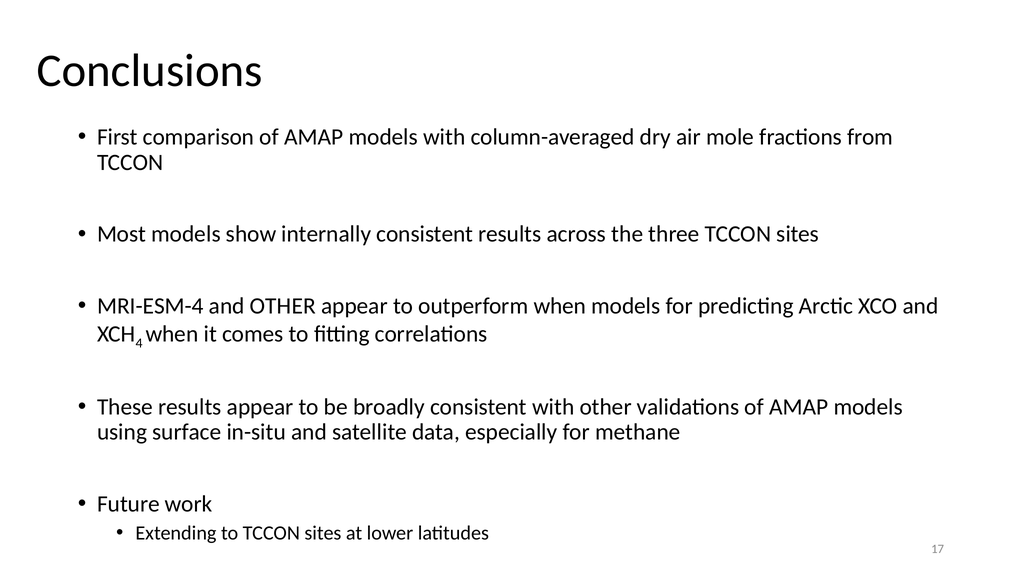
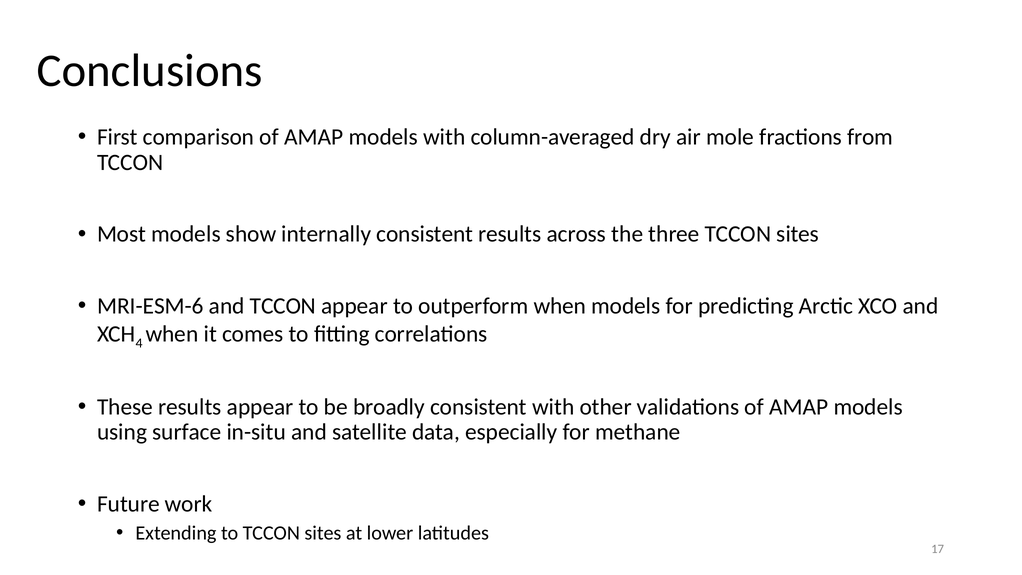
MRI-ESM-4: MRI-ESM-4 -> MRI-ESM-6 (150, 306)
and OTHER: OTHER -> TCCON (283, 306)
